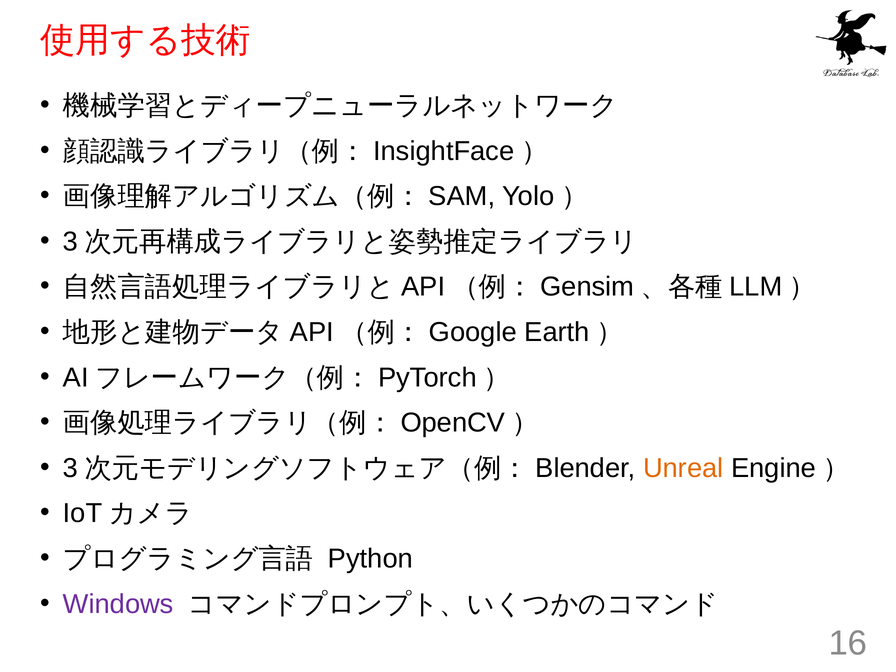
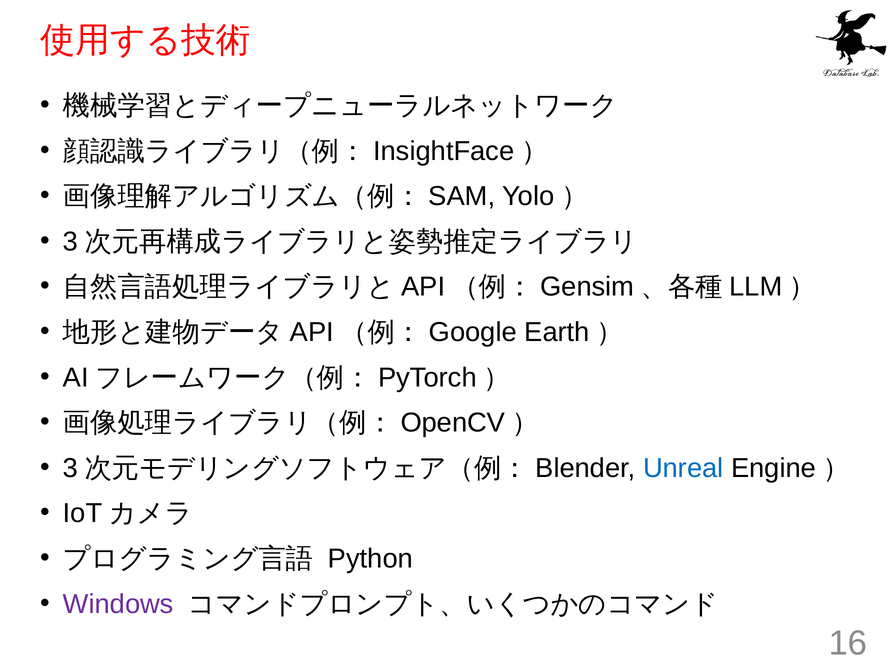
Unreal colour: orange -> blue (683, 468)
